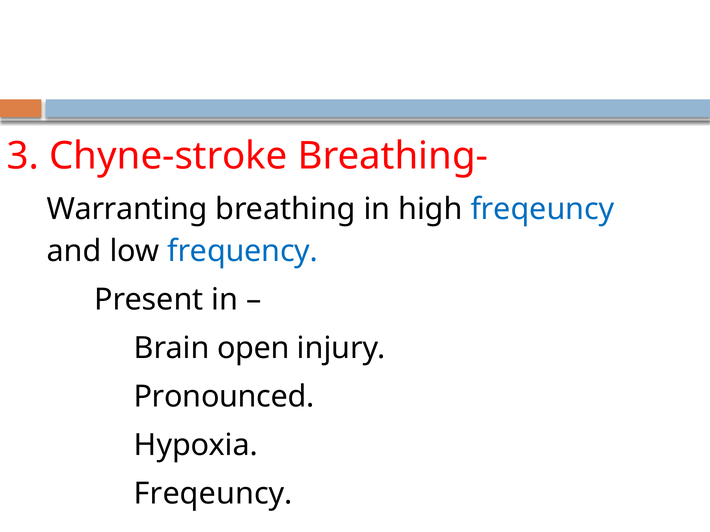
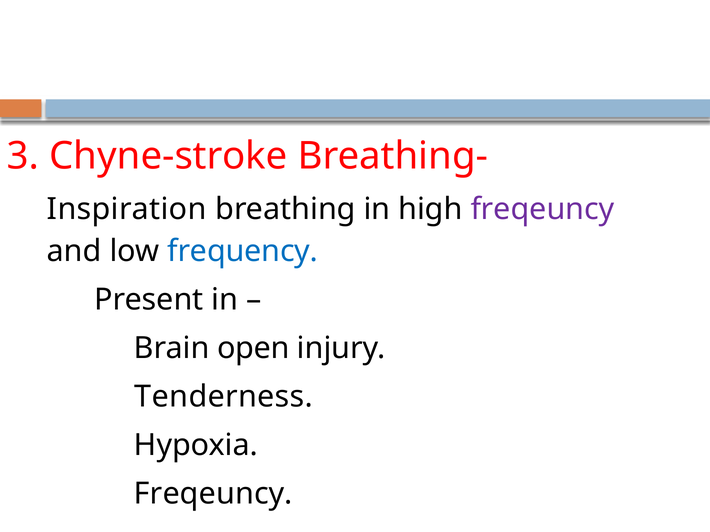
Warranting: Warranting -> Inspiration (127, 210)
freqeuncy colour: blue -> purple (542, 210)
Pronounced: Pronounced -> Tenderness (224, 397)
